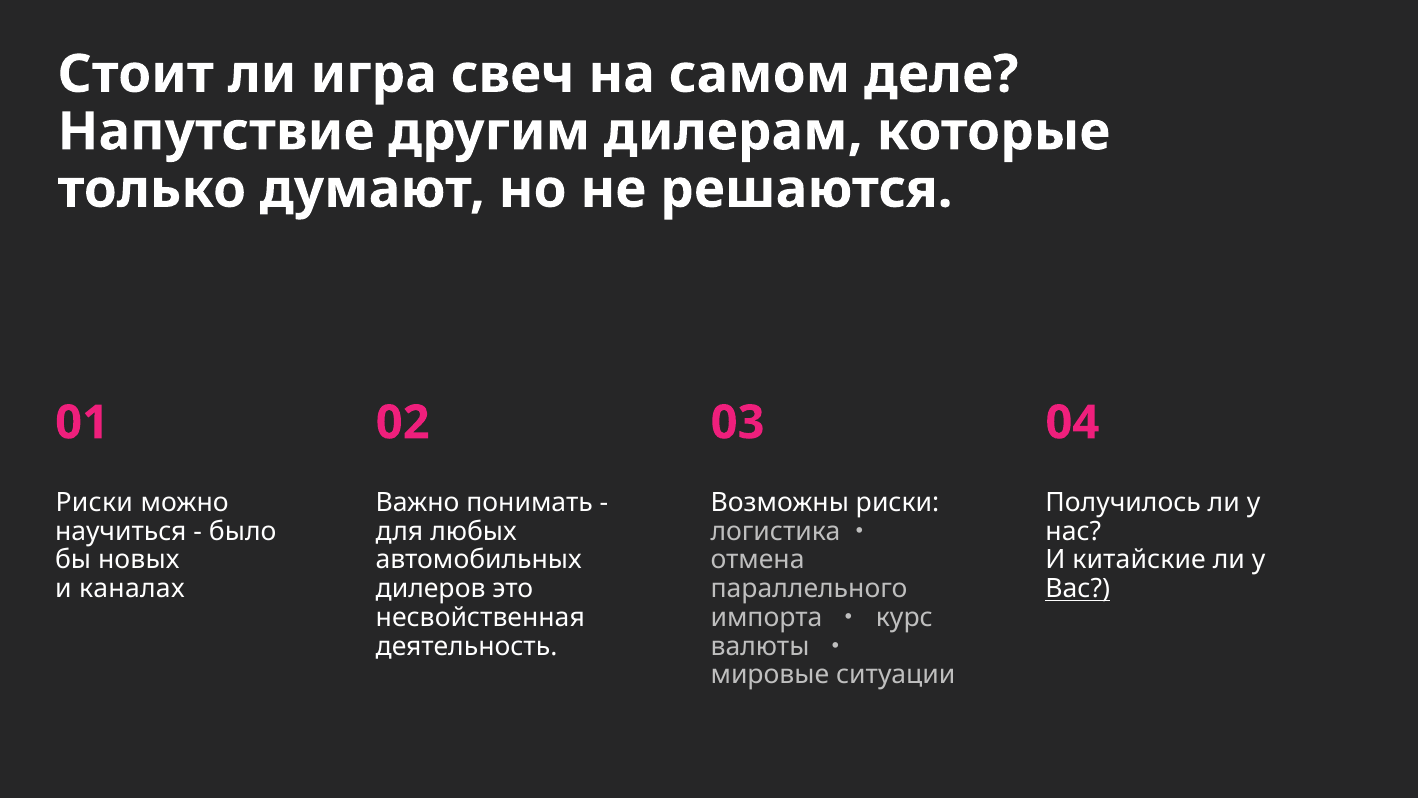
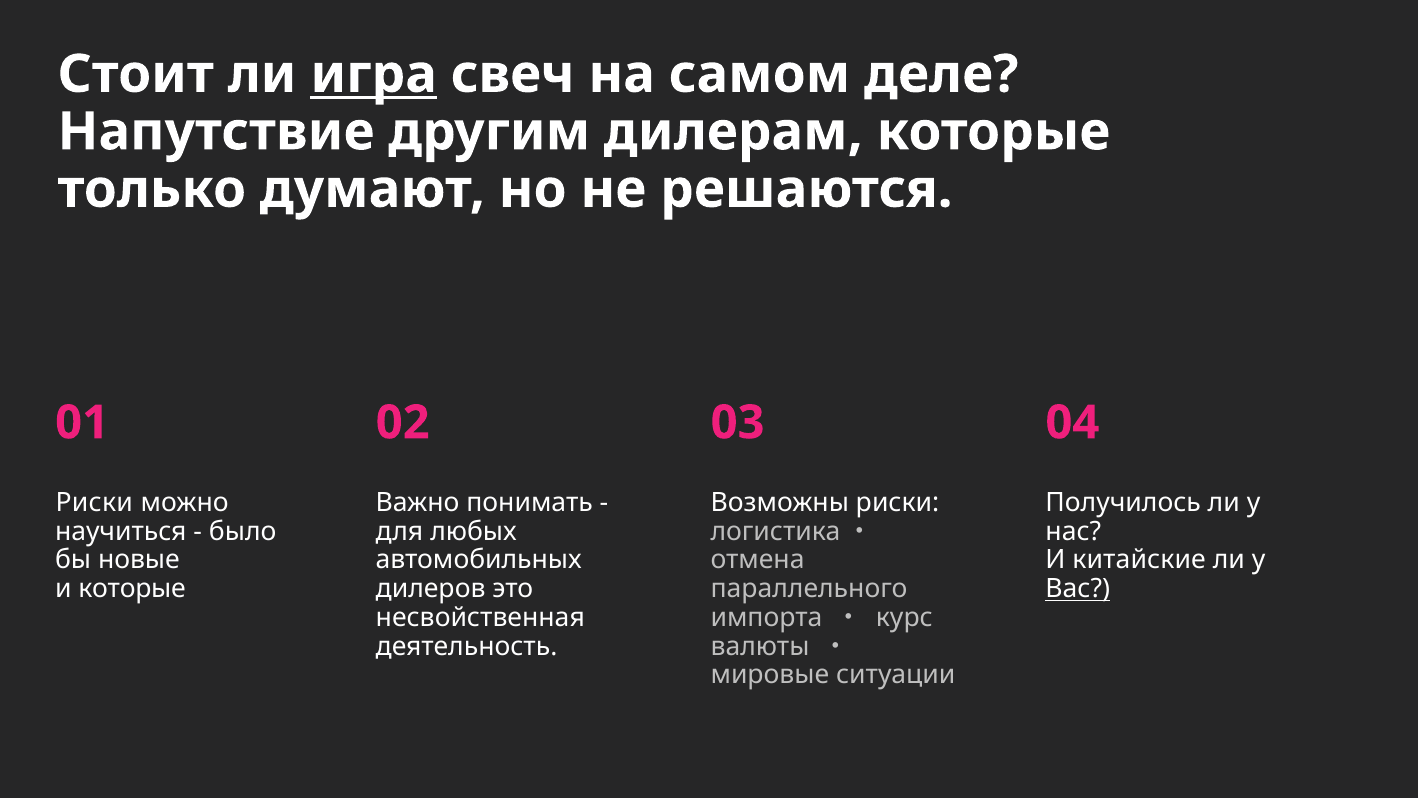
игра underline: none -> present (374, 74)
новых: новых -> новые (139, 560)
и каналах: каналах -> которые (132, 589)
